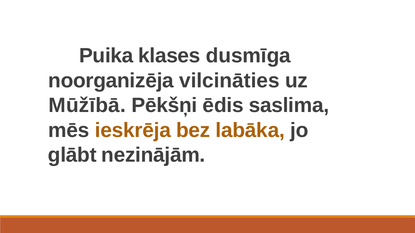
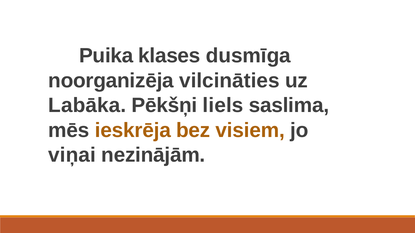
Mūžībā: Mūžībā -> Labāka (87, 106)
ēdis: ēdis -> liels (223, 106)
labāka: labāka -> visiem (250, 130)
glābt: glābt -> viņai (72, 155)
